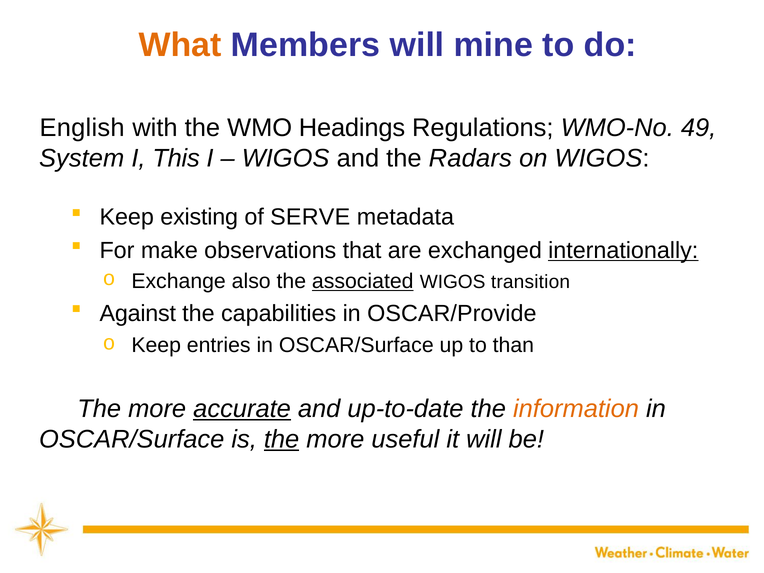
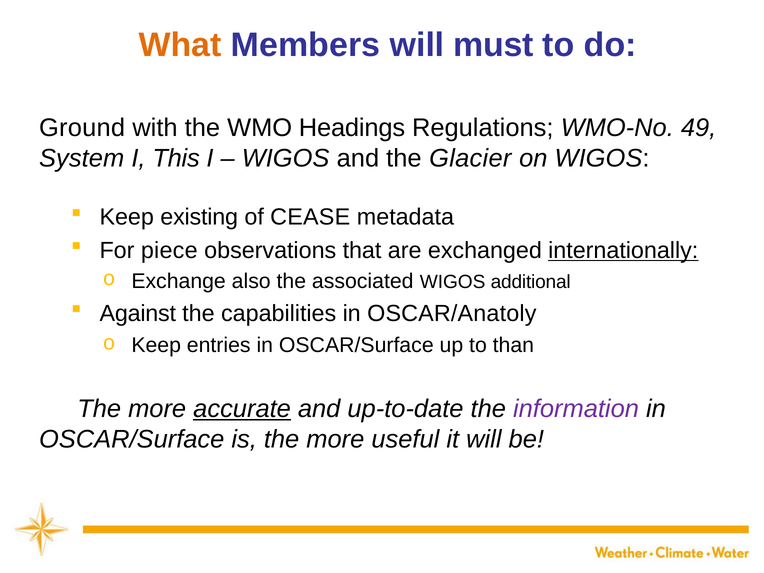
mine: mine -> must (494, 45)
English: English -> Ground (82, 128)
Radars: Radars -> Glacier (470, 158)
SERVE: SERVE -> CEASE (310, 217)
make: make -> piece (169, 250)
associated underline: present -> none (363, 281)
transition: transition -> additional (531, 282)
OSCAR/Provide: OSCAR/Provide -> OSCAR/Anatoly (452, 314)
information colour: orange -> purple (576, 409)
the underline: present -> none (282, 439)
